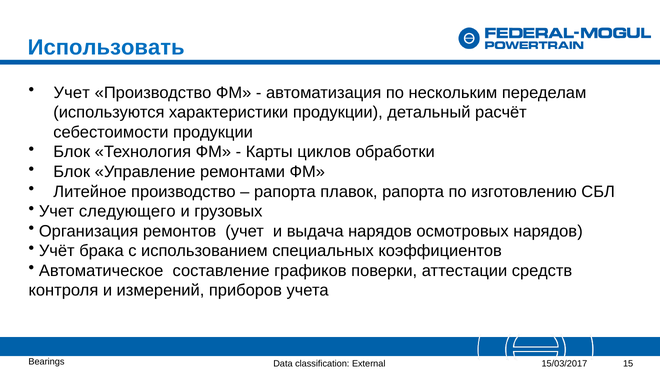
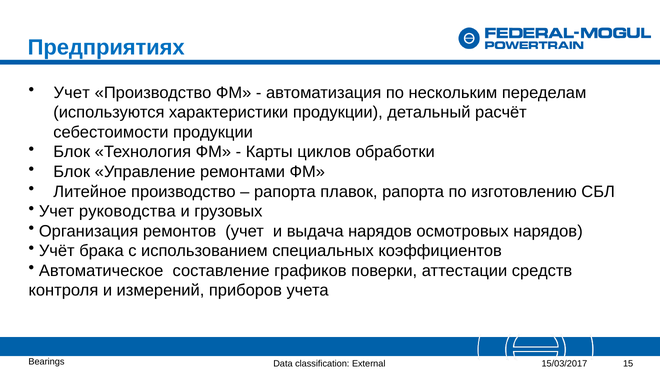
Использовать: Использовать -> Предприятиях (106, 48)
следующего: следующего -> руководства (127, 212)
